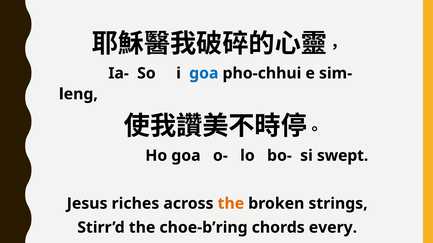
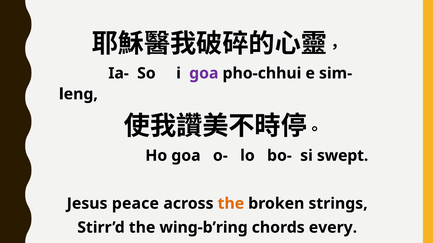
goa colour: blue -> purple (204, 73)
riches: riches -> peace (135, 204)
choe-b’ring: choe-b’ring -> wing-b’ring (204, 228)
